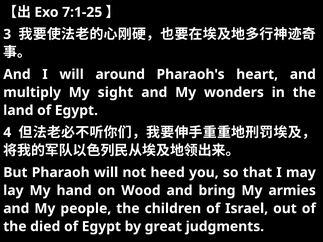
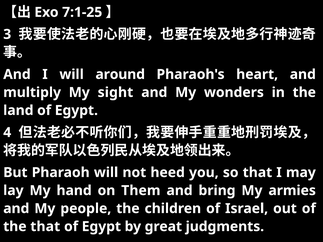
Wood: Wood -> Them (141, 191)
the died: died -> that (45, 227)
